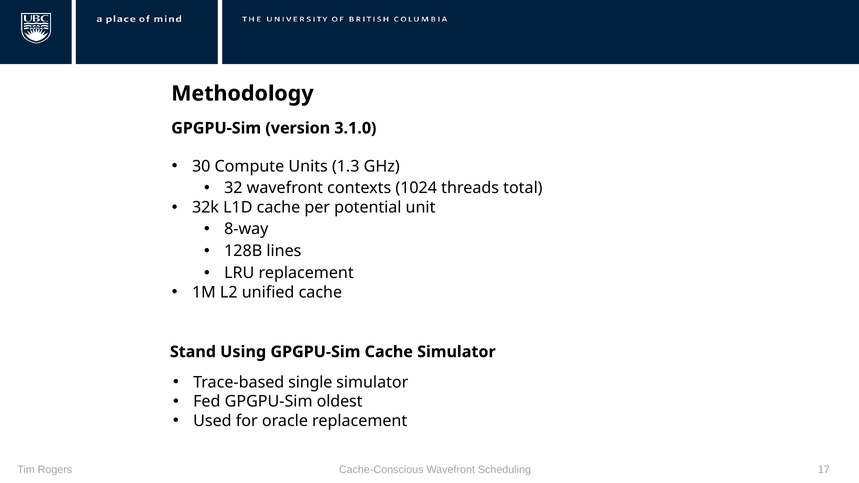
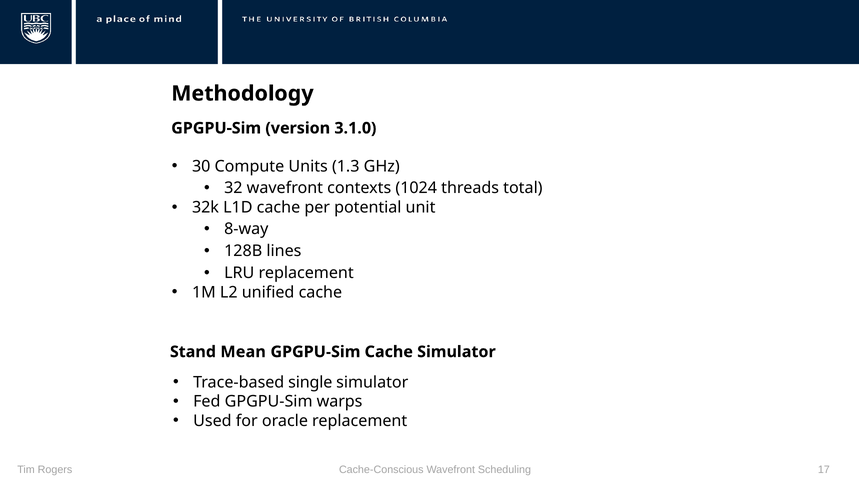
Using: Using -> Mean (243, 352)
oldest: oldest -> warps (340, 402)
